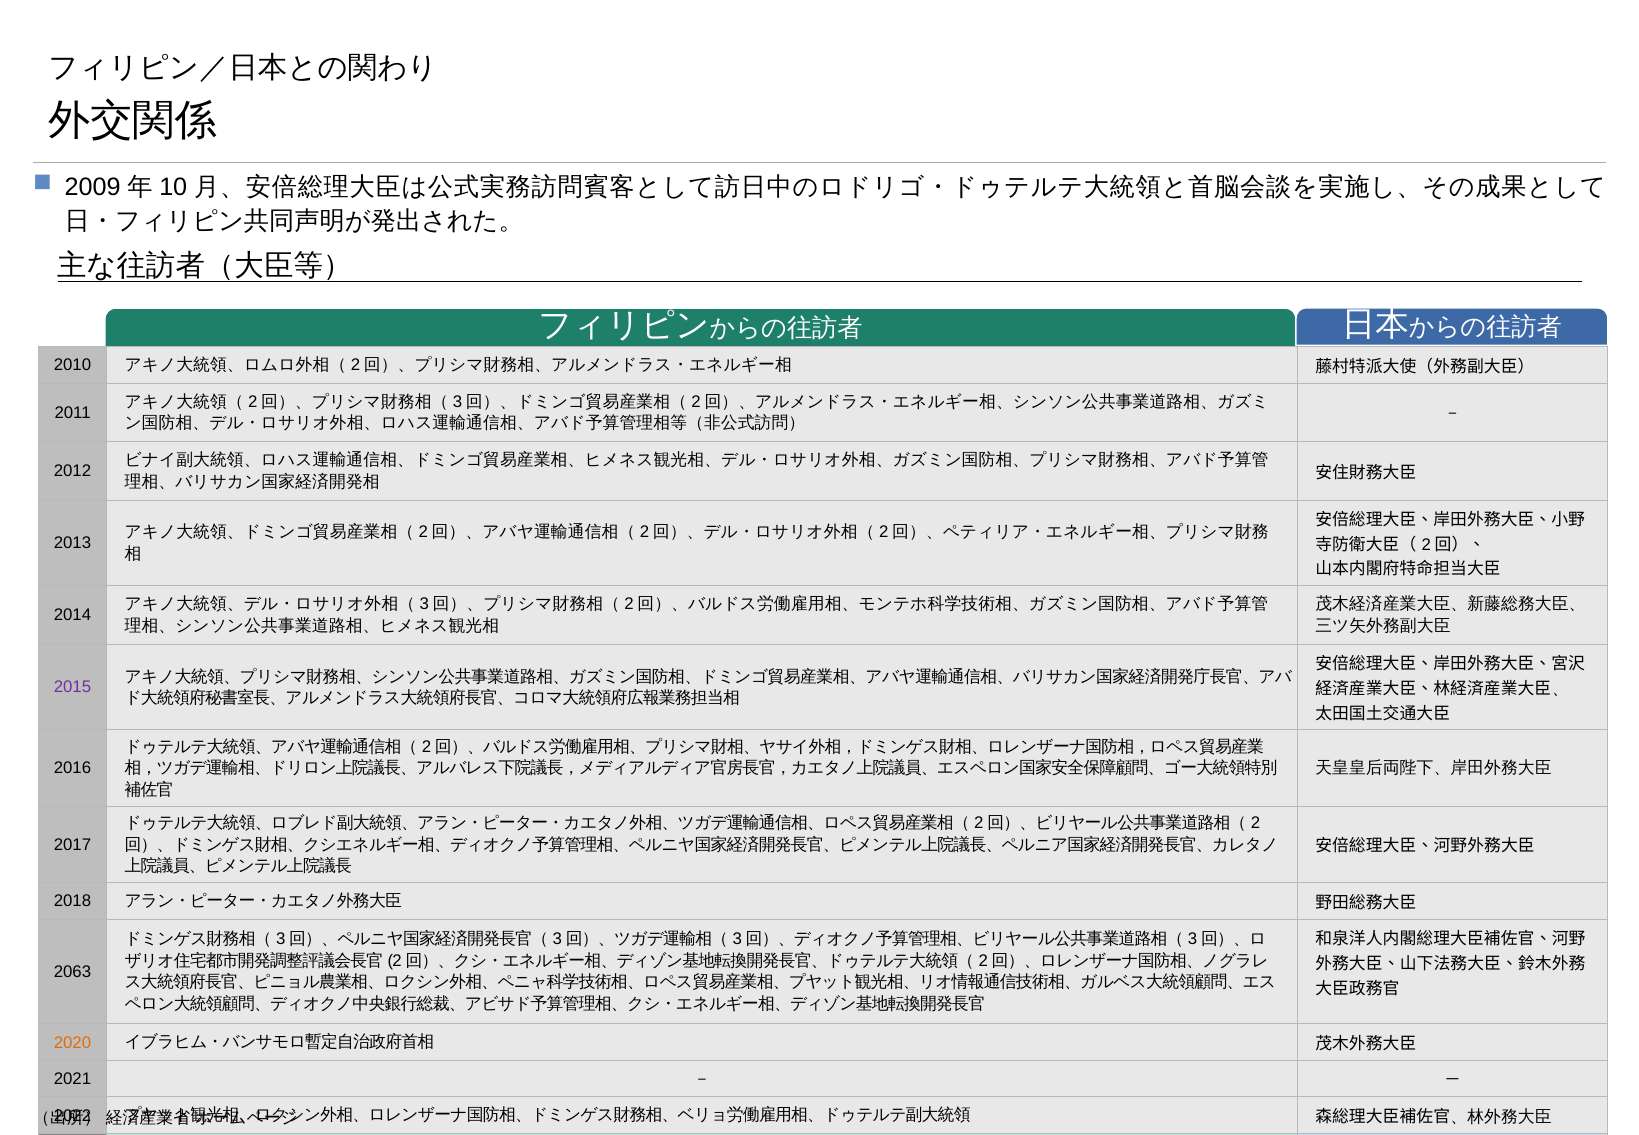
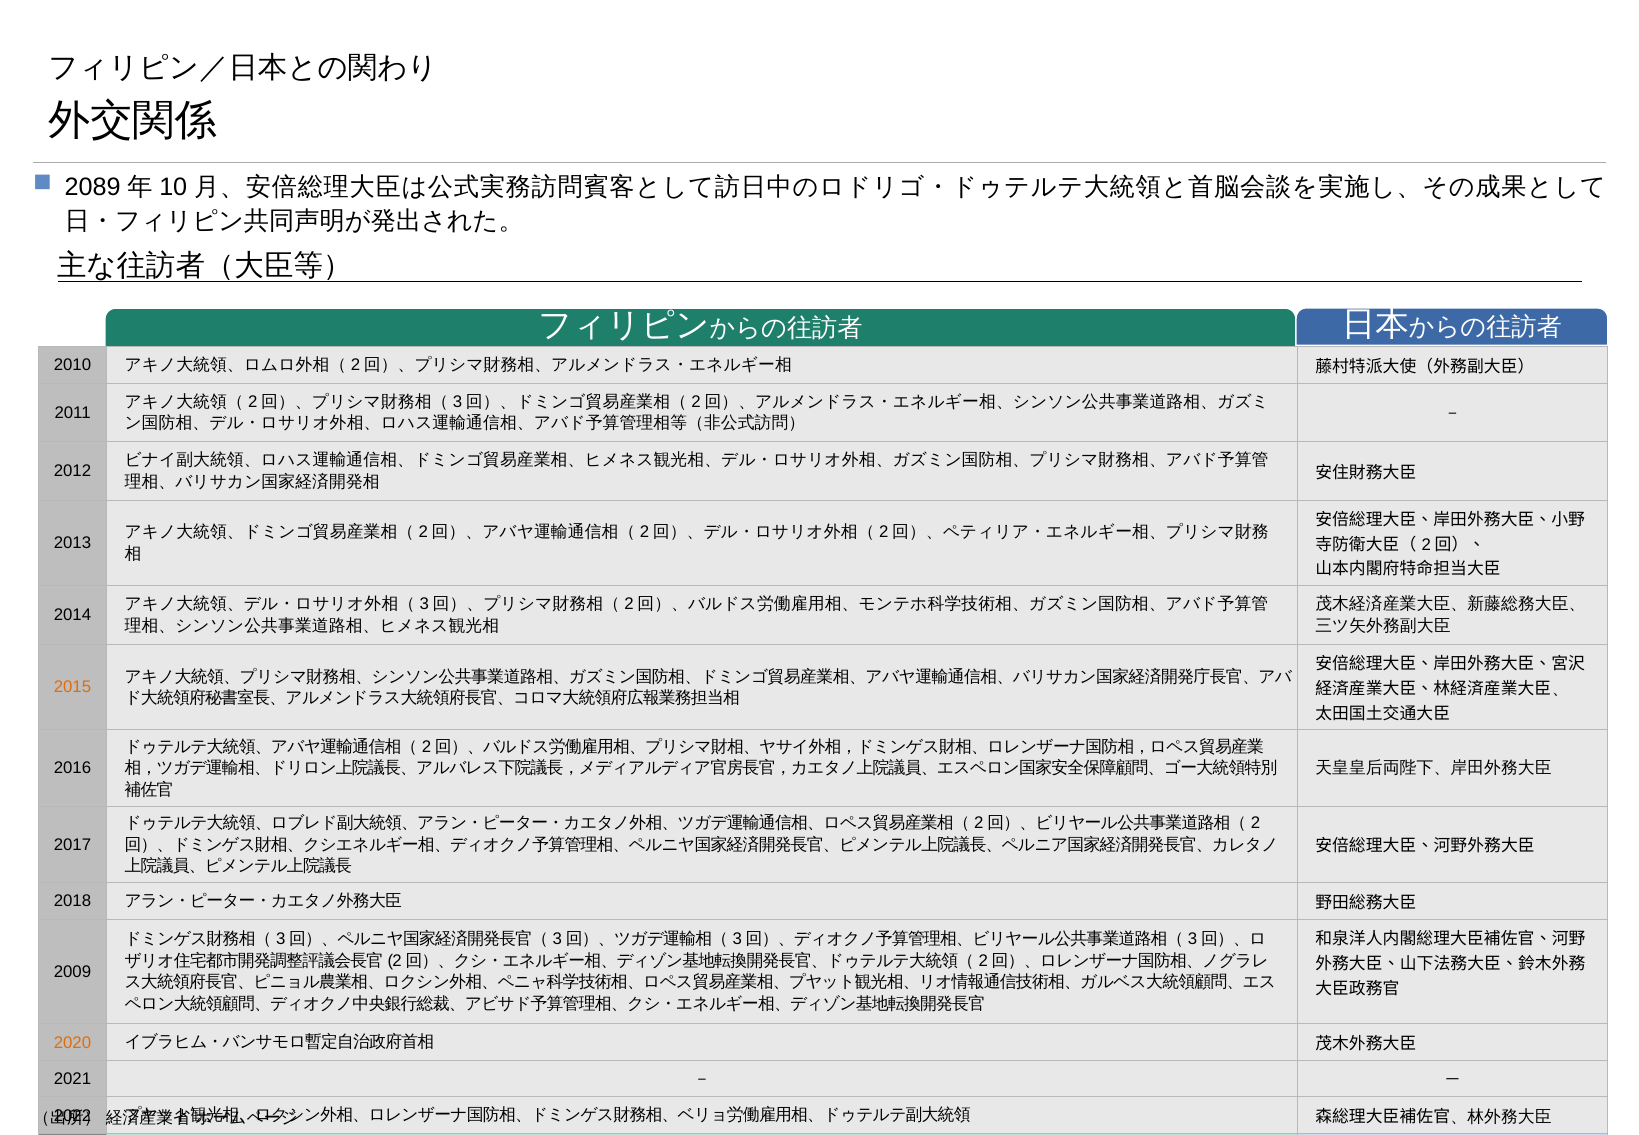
2009: 2009 -> 2089 (93, 187)
2015 colour: purple -> orange (73, 687)
2063: 2063 -> 2009 (73, 972)
